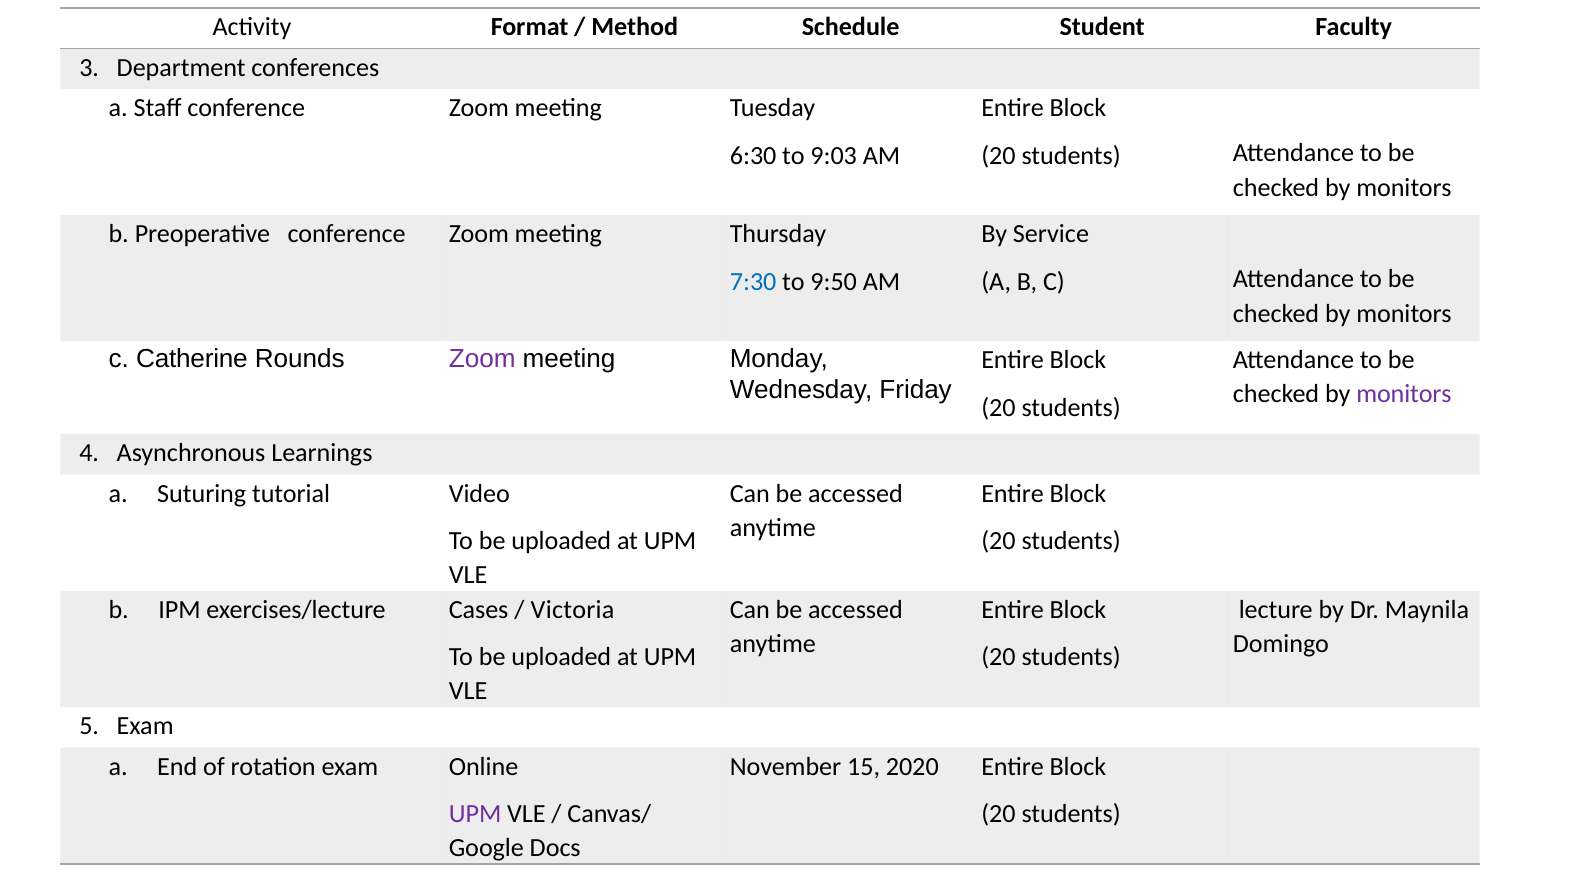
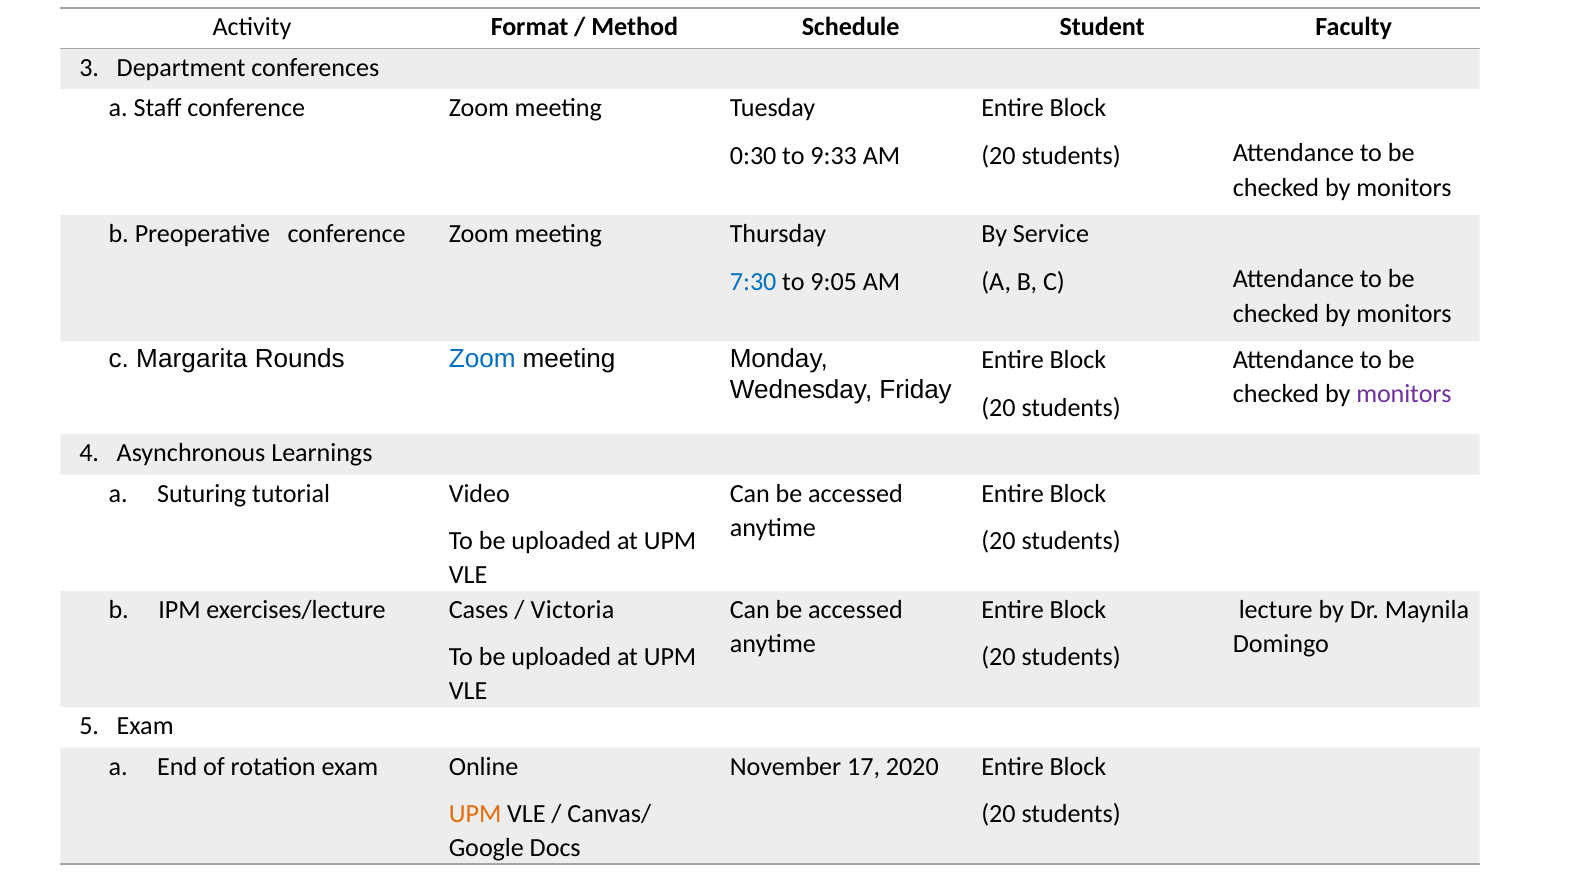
6:30: 6:30 -> 0:30 (753, 156)
9:03: 9:03 -> 9:33 (834, 156)
9:50: 9:50 -> 9:05 (834, 282)
Catherine: Catherine -> Margarita (192, 359)
Zoom colour: purple -> blue (482, 359)
15: 15 -> 17 (864, 767)
UPM colour: purple -> orange (475, 815)
